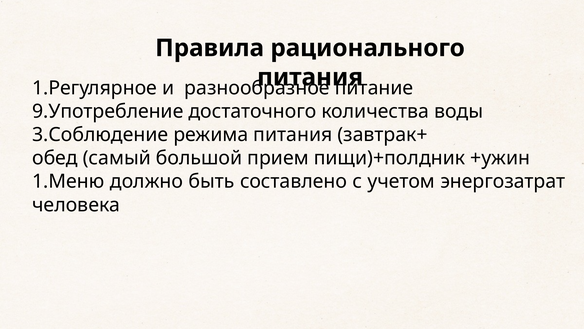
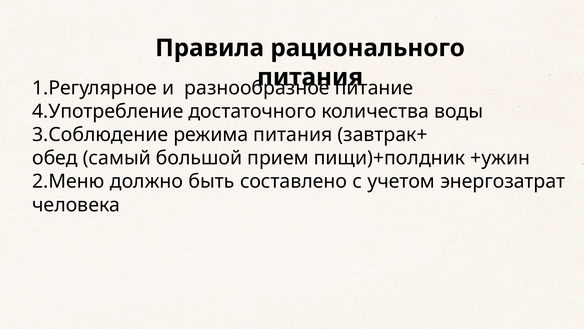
9.Употребление: 9.Употребление -> 4.Употребление (108, 111)
1.Меню: 1.Меню -> 2.Меню (68, 181)
